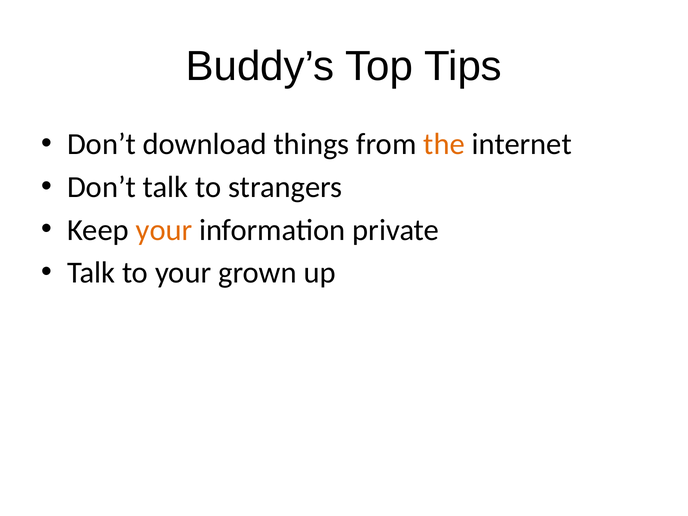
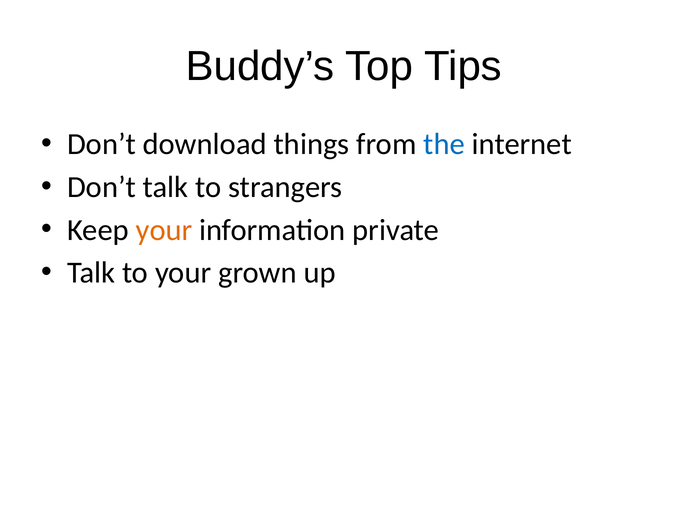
the colour: orange -> blue (444, 144)
